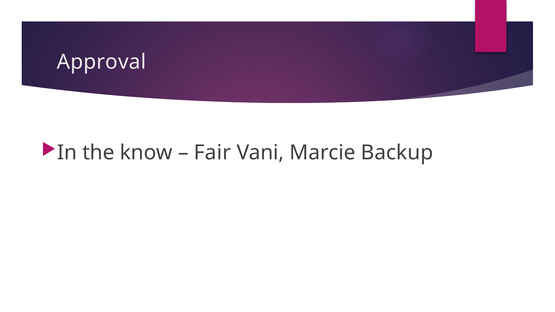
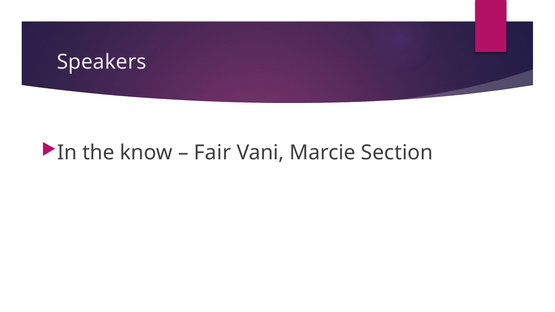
Approval: Approval -> Speakers (102, 62)
Backup: Backup -> Section (397, 153)
